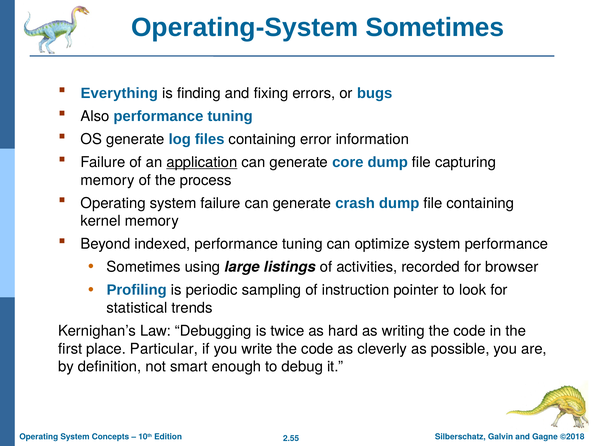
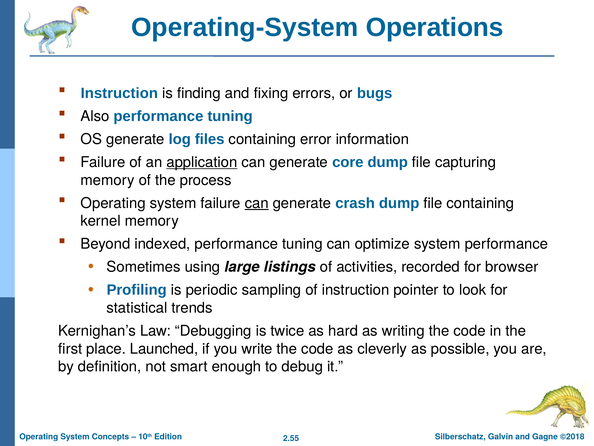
Operating-System Sometimes: Sometimes -> Operations (435, 28)
Everything: Everything -> Instruction (119, 93)
can underline: none -> present (257, 203)
Particular: Particular -> Launched (164, 348)
